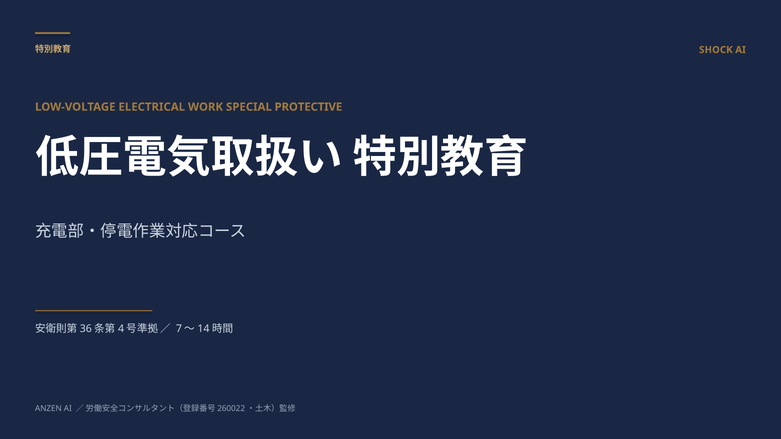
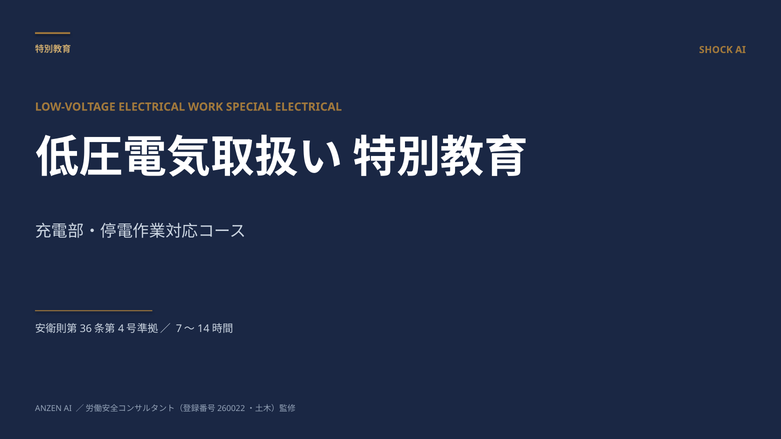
SPECIAL PROTECTIVE: PROTECTIVE -> ELECTRICAL (308, 107)
